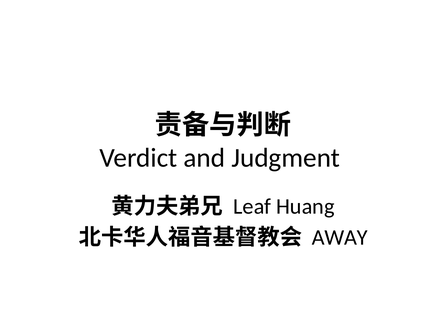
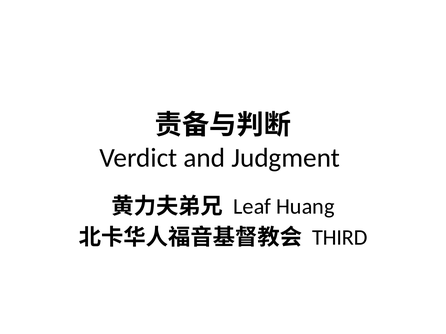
AWAY: AWAY -> THIRD (340, 238)
